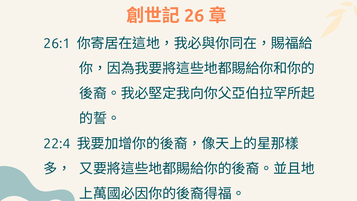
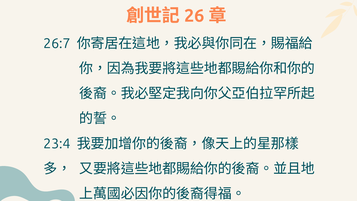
26:1: 26:1 -> 26:7 (57, 44)
22:4: 22:4 -> 23:4 (57, 144)
